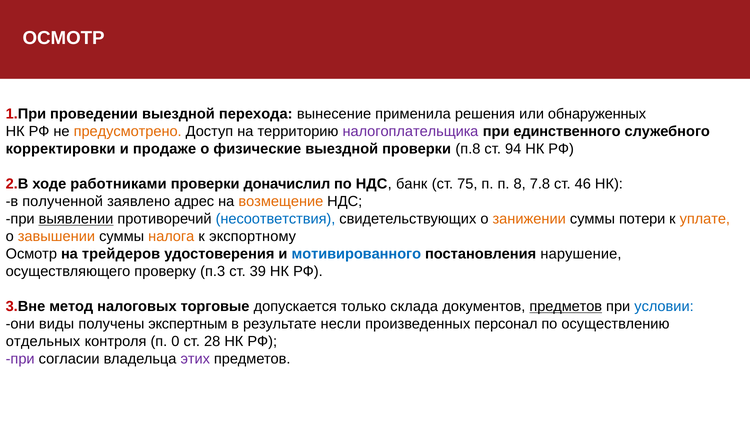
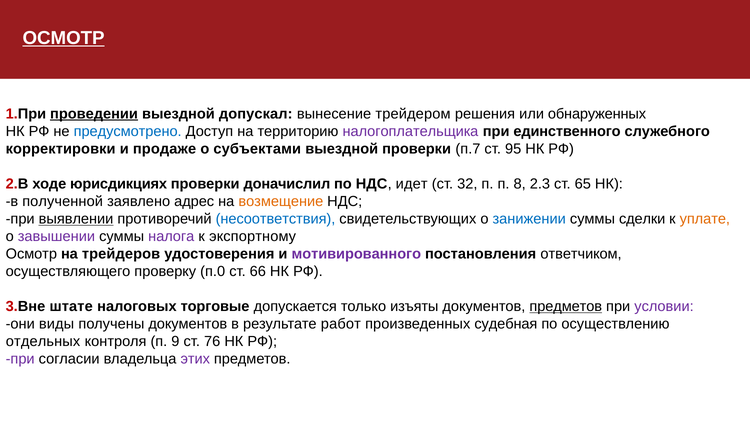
ОСМОТР underline: none -> present (64, 38)
проведении underline: none -> present (94, 114)
перехода: перехода -> допускал (256, 114)
применила: применила -> трейдером (413, 114)
предусмотрено colour: orange -> blue (128, 131)
физические: физические -> субъектами (257, 149)
п.8: п.8 -> п.7 (468, 149)
94: 94 -> 95 (513, 149)
работниками: работниками -> юрисдикциях (119, 184)
банк: банк -> идет (412, 184)
75: 75 -> 32 (467, 184)
7.8: 7.8 -> 2.3 (540, 184)
46: 46 -> 65 (583, 184)
занижении colour: orange -> blue (529, 219)
потери: потери -> сделки (642, 219)
завышении colour: orange -> purple (56, 236)
налога colour: orange -> purple (171, 236)
мотивированного colour: blue -> purple (356, 254)
нарушение: нарушение -> ответчиком (581, 254)
п.3: п.3 -> п.0 (213, 271)
39: 39 -> 66 (258, 271)
метод: метод -> штате (71, 306)
склада: склада -> изъяты (414, 306)
условии colour: blue -> purple (664, 306)
получены экспертным: экспертным -> документов (188, 324)
несли: несли -> работ (341, 324)
персонал: персонал -> судебная (506, 324)
0: 0 -> 9 (175, 341)
28: 28 -> 76 (212, 341)
